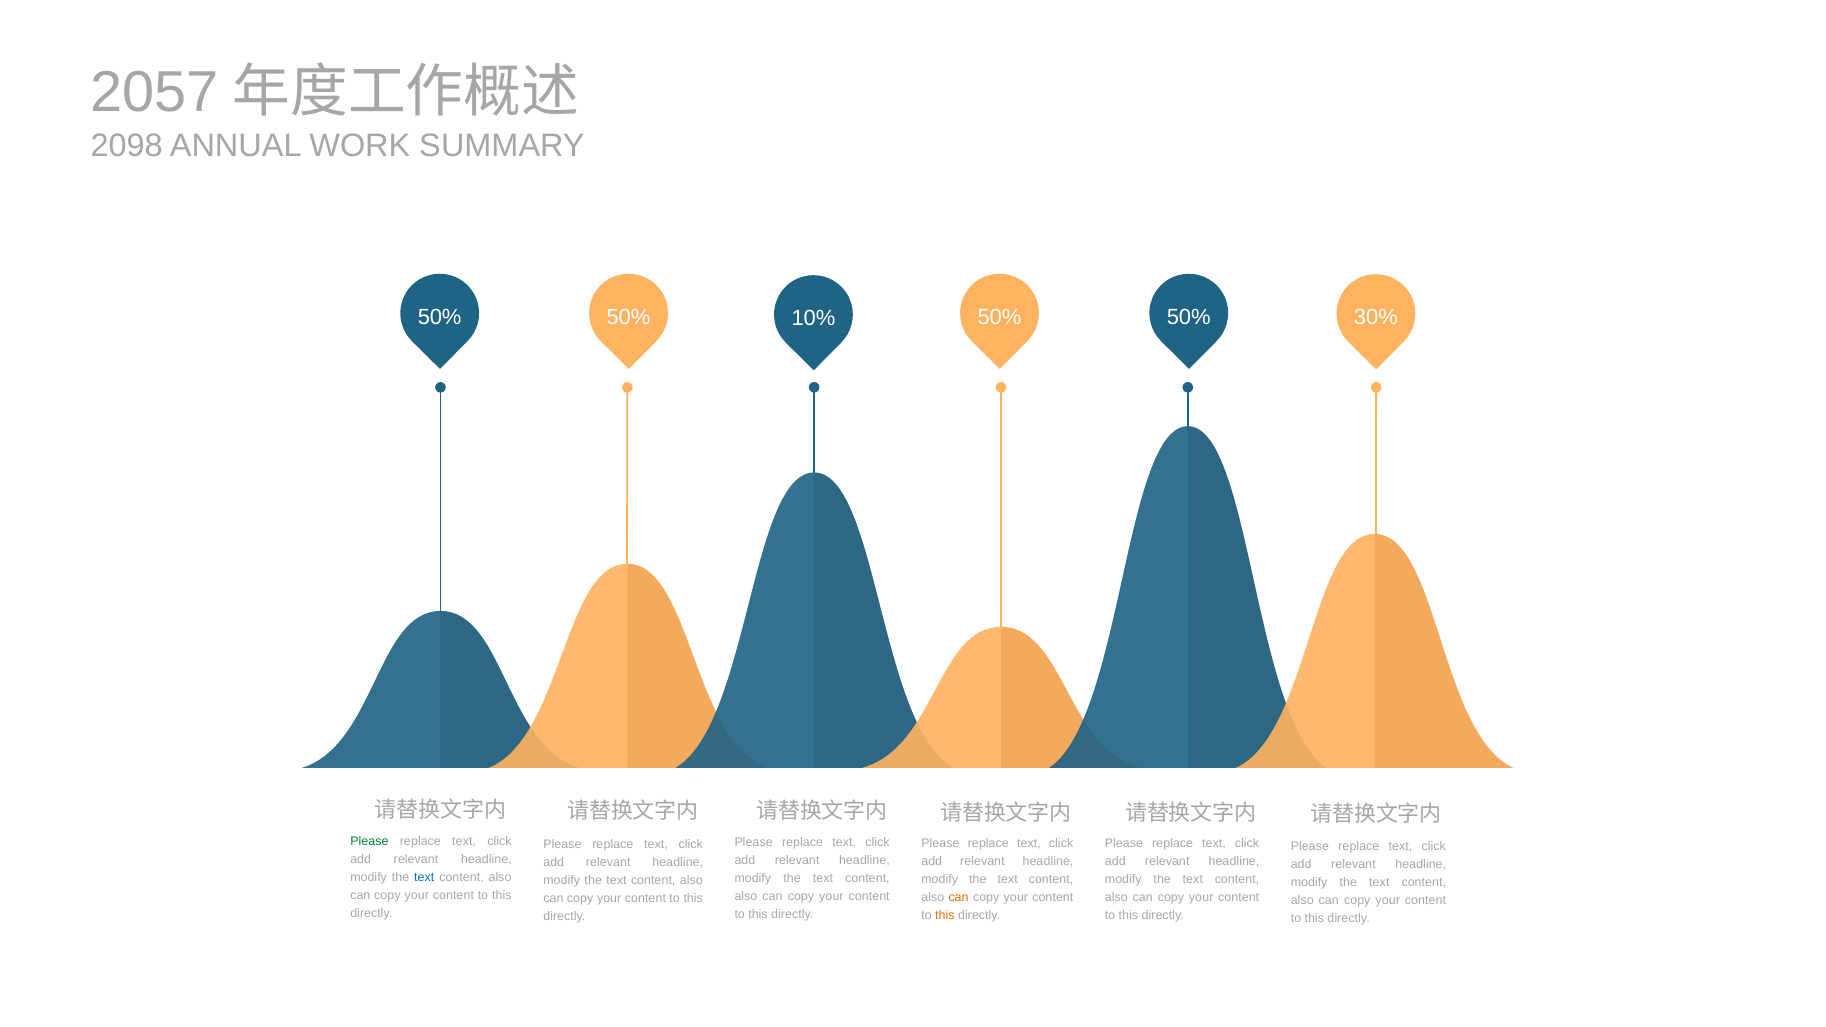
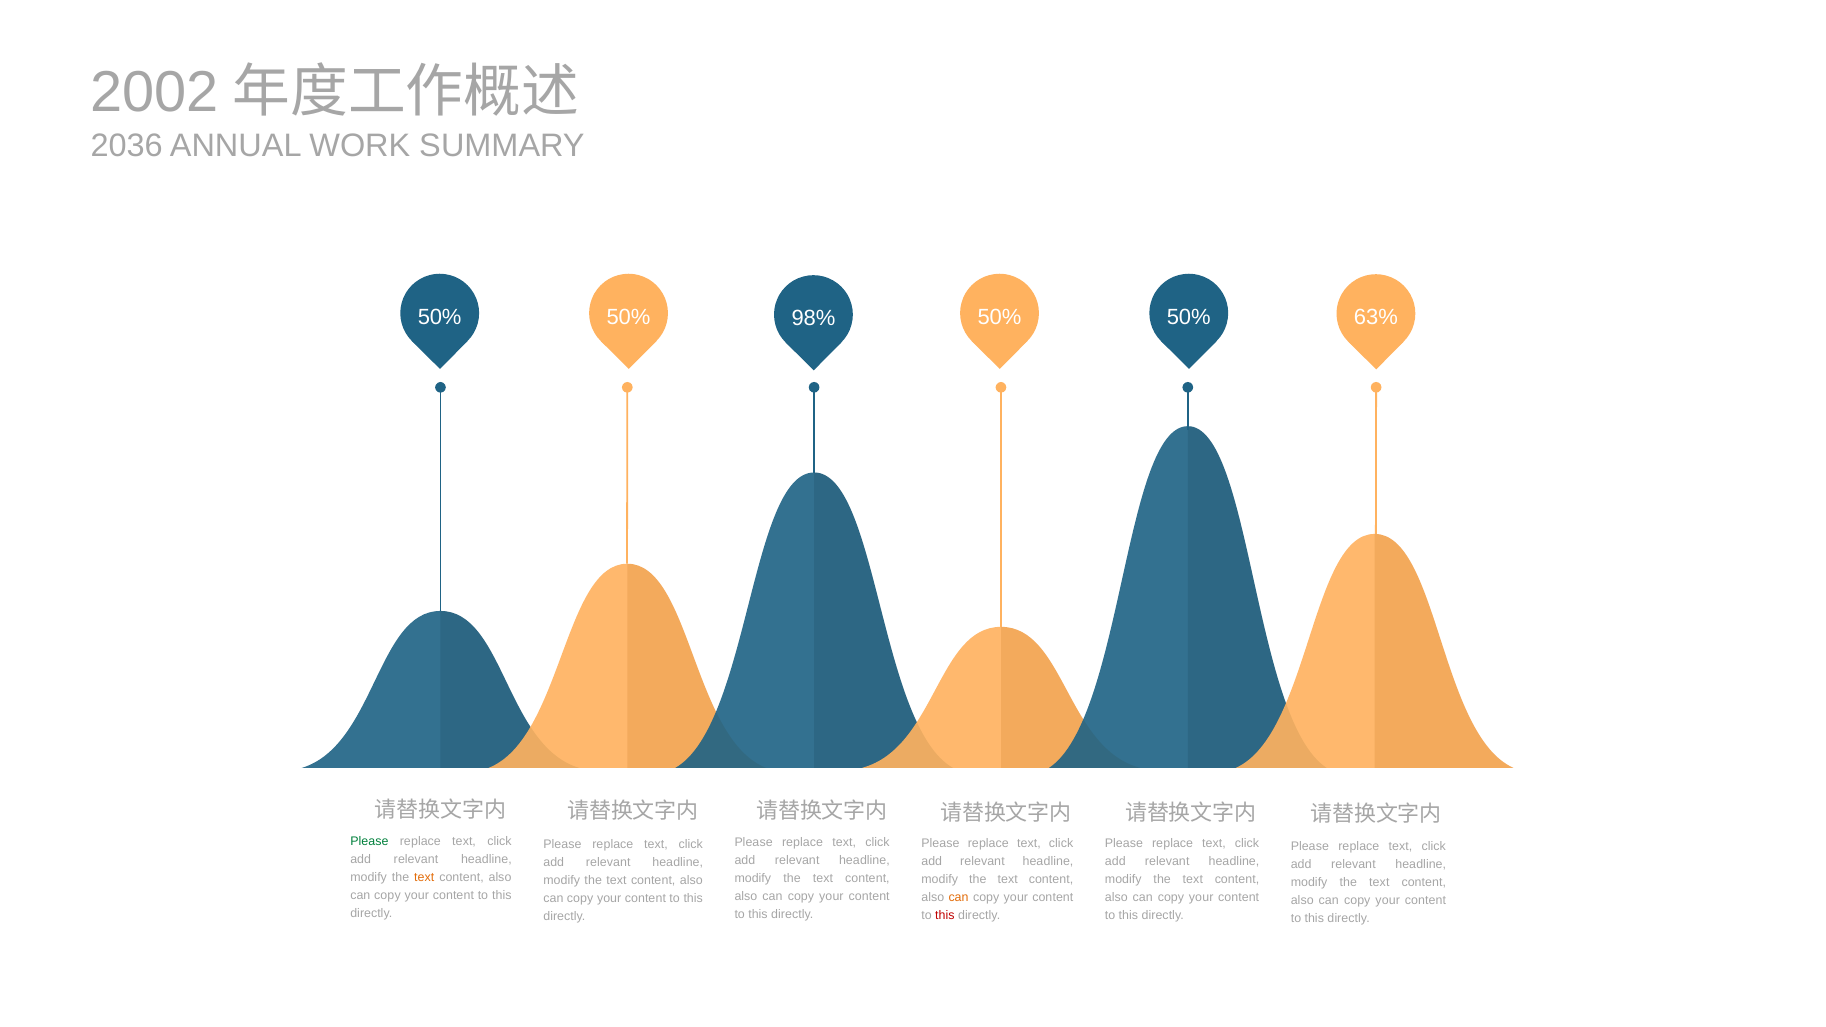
2057: 2057 -> 2002 (155, 92)
2098: 2098 -> 2036 (127, 145)
10%: 10% -> 98% (813, 319)
30%: 30% -> 63% (1376, 318)
text colour: blue -> orange (424, 877)
this colour: orange -> red (945, 915)
